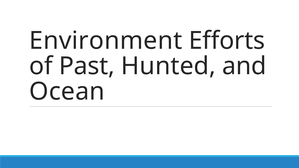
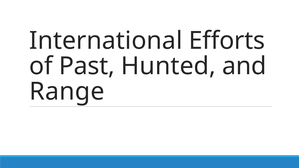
Environment: Environment -> International (106, 41)
Ocean: Ocean -> Range (67, 92)
